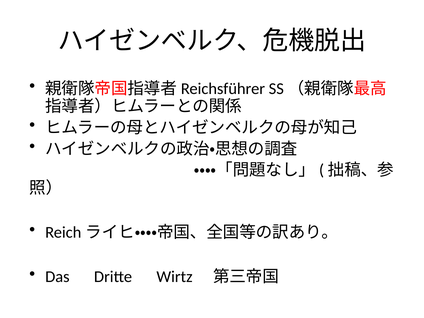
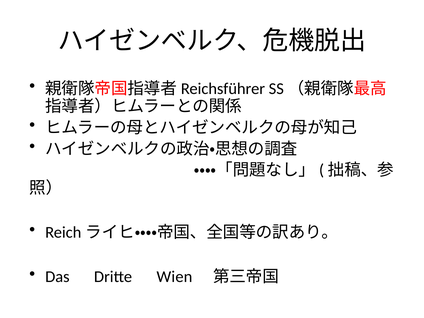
Wirtz: Wirtz -> Wien (174, 277)
